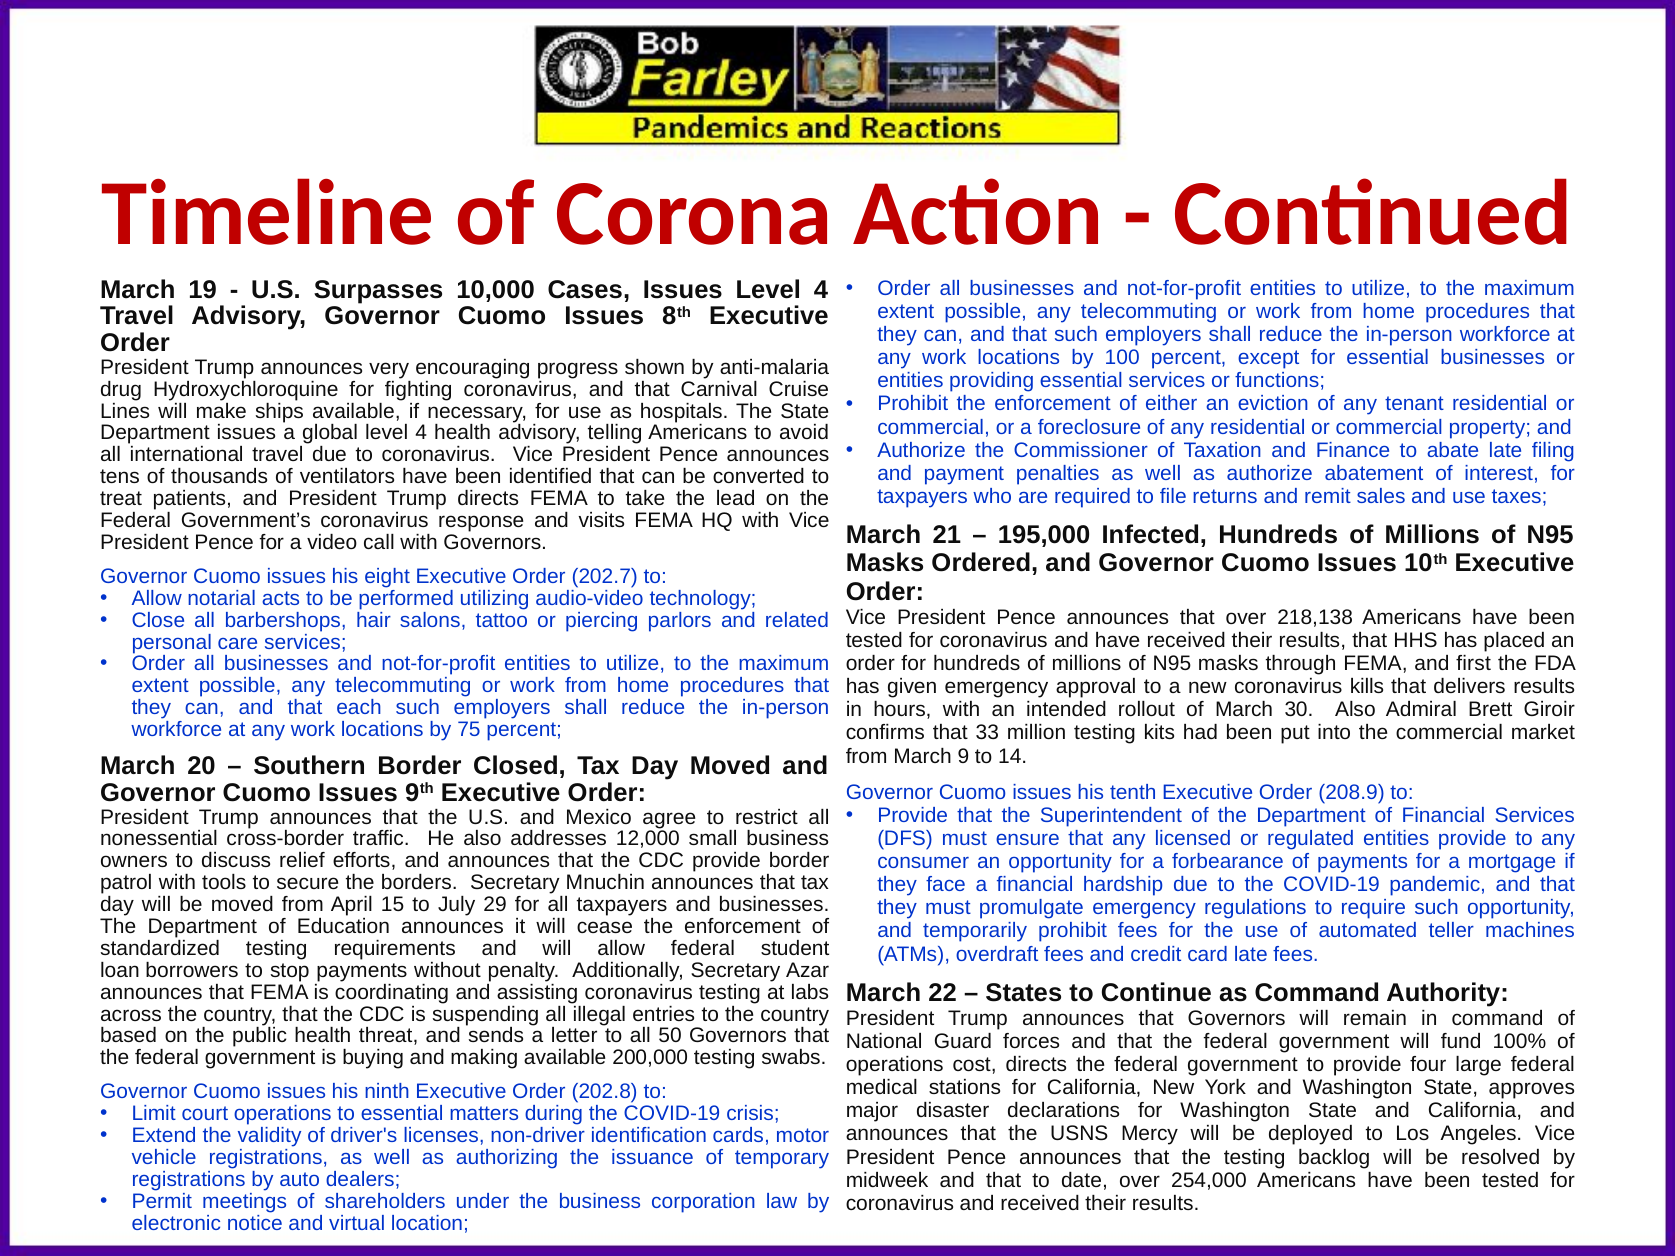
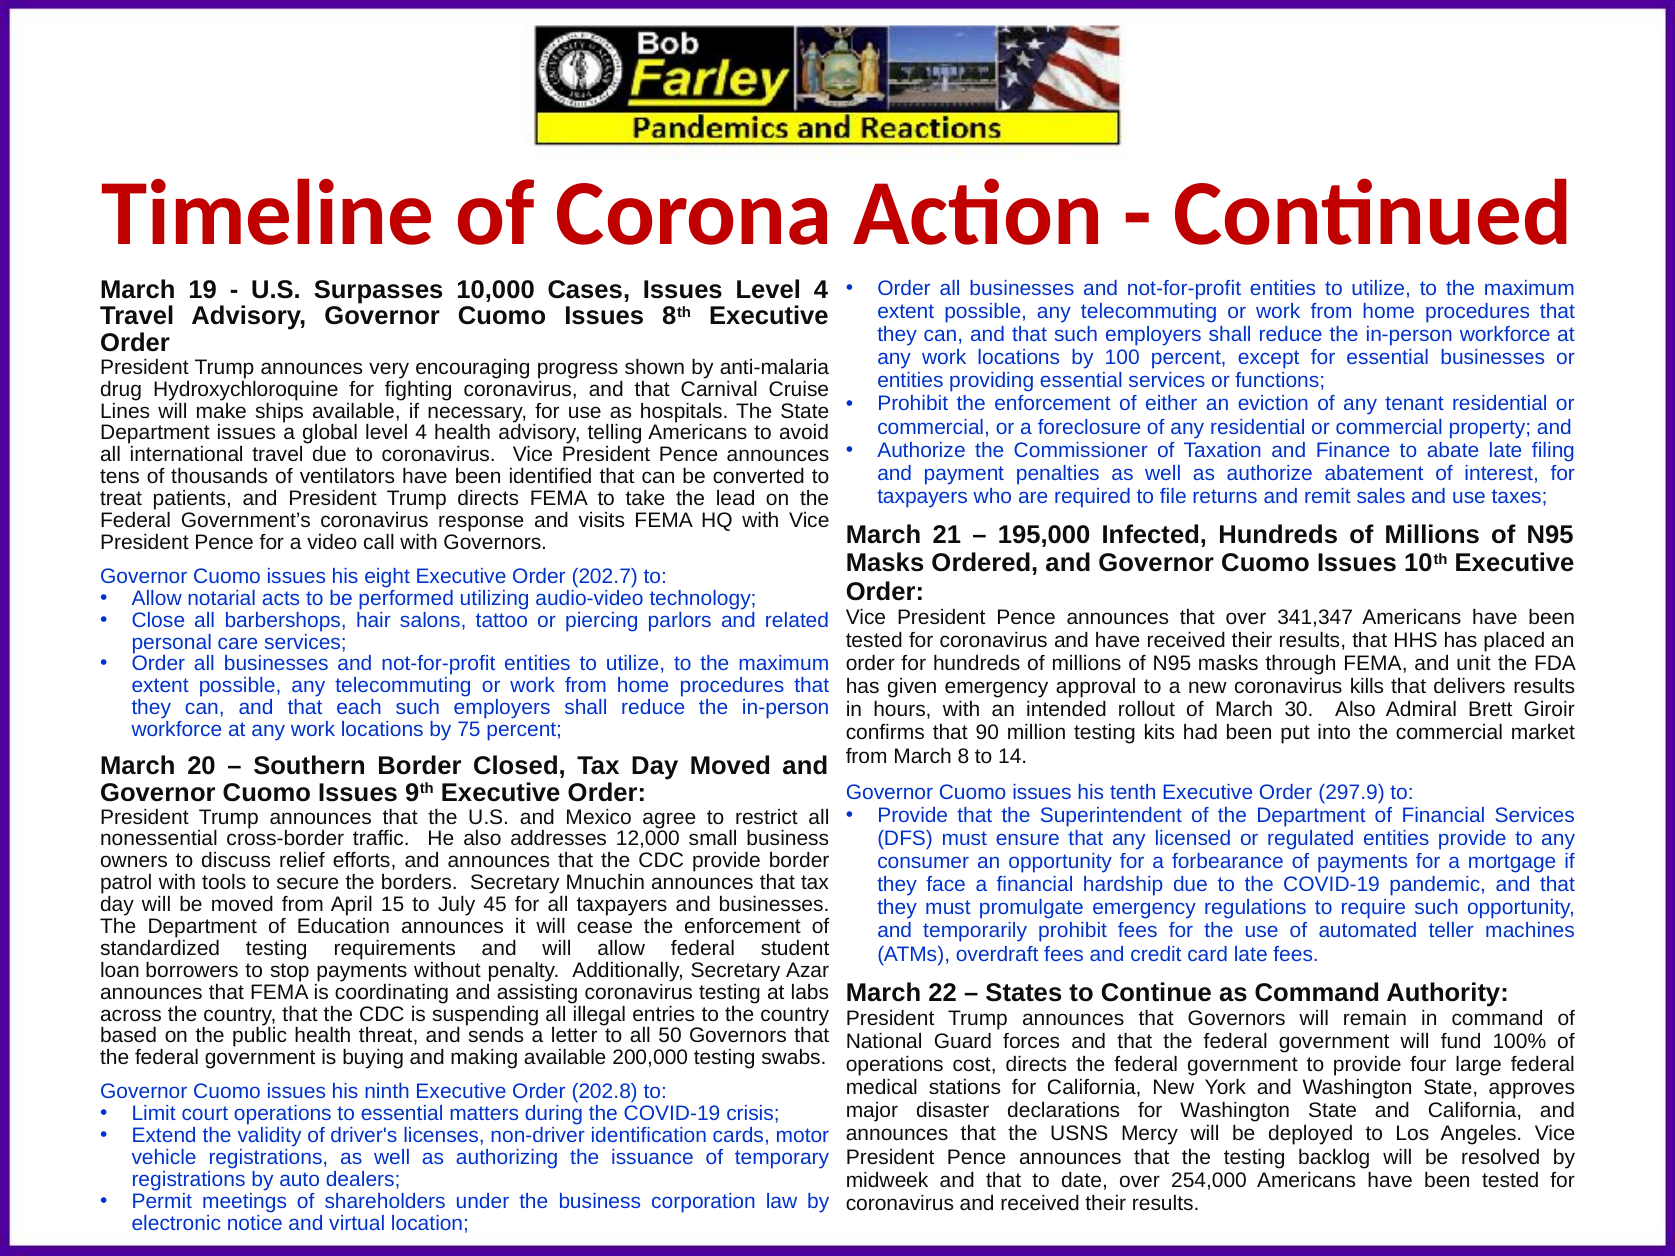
218,138: 218,138 -> 341,347 (1315, 617)
first: first -> unit (1474, 664)
33: 33 -> 90 (987, 733)
9: 9 -> 8 (963, 756)
208.9: 208.9 -> 297.9 (1352, 792)
29: 29 -> 45 (495, 905)
